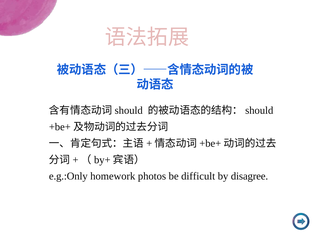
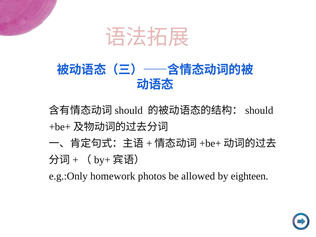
difficult: difficult -> allowed (198, 176)
disagree: disagree -> eighteen (250, 176)
